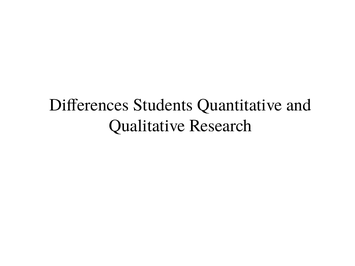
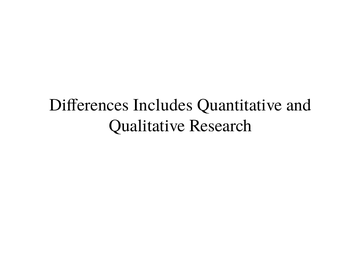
Students: Students -> Includes (163, 105)
